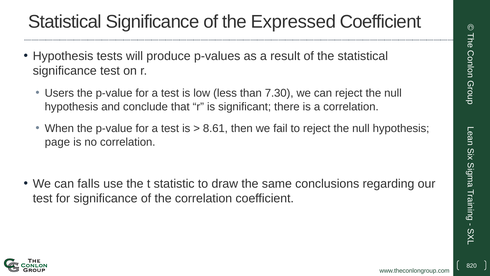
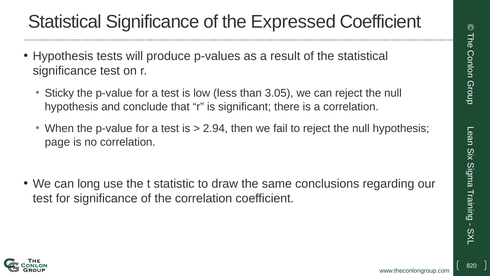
Users: Users -> Sticky (59, 93)
7.30: 7.30 -> 3.05 (279, 93)
8.61: 8.61 -> 2.94 (215, 128)
falls: falls -> long (89, 183)
